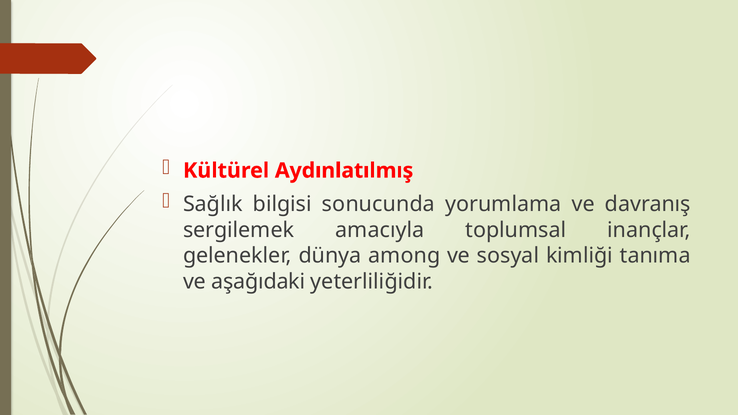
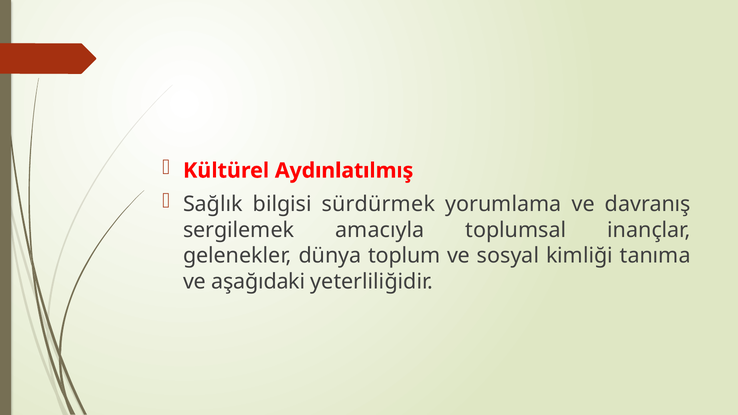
sonucunda: sonucunda -> sürdürmek (378, 204)
among: among -> toplum (404, 256)
